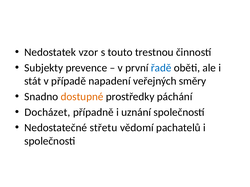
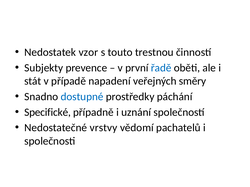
dostupné colour: orange -> blue (82, 97)
Docházet: Docházet -> Specifické (48, 112)
střetu: střetu -> vrstvy (103, 128)
